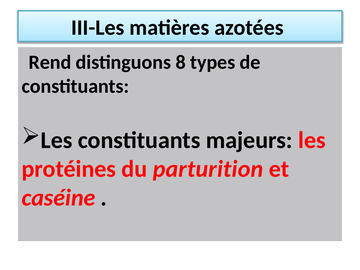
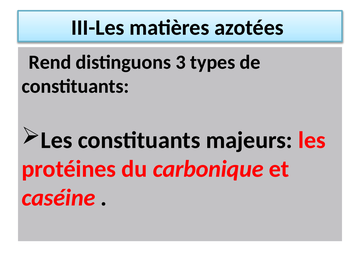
8: 8 -> 3 (181, 62)
parturition: parturition -> carbonique (208, 169)
